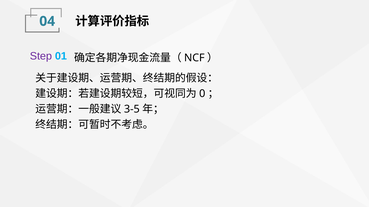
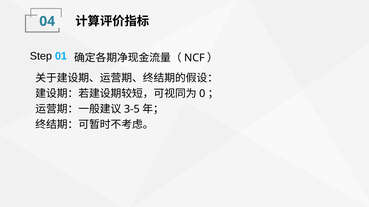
Step colour: purple -> black (41, 56)
